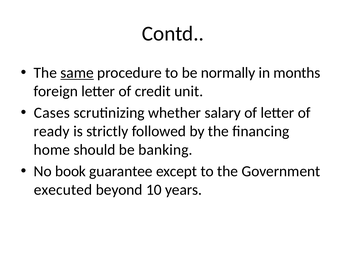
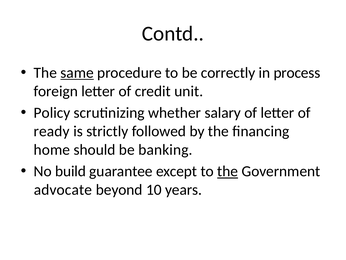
normally: normally -> correctly (228, 73)
months: months -> process (297, 73)
Cases: Cases -> Policy (52, 113)
book: book -> build (71, 171)
the underline: none -> present (228, 171)
executed: executed -> advocate (63, 189)
